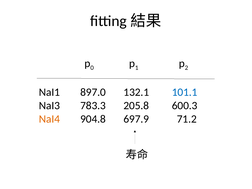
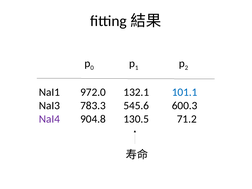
897.0: 897.0 -> 972.0 (93, 92)
205.8: 205.8 -> 545.6 (136, 106)
NaI4 colour: orange -> purple (49, 119)
697.9: 697.9 -> 130.5 (136, 119)
